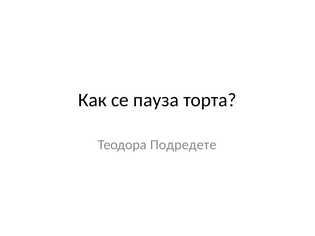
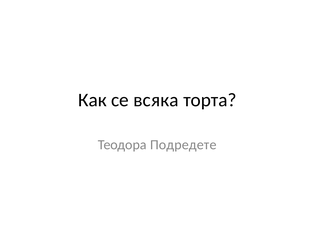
пауза: пауза -> всяка (156, 100)
